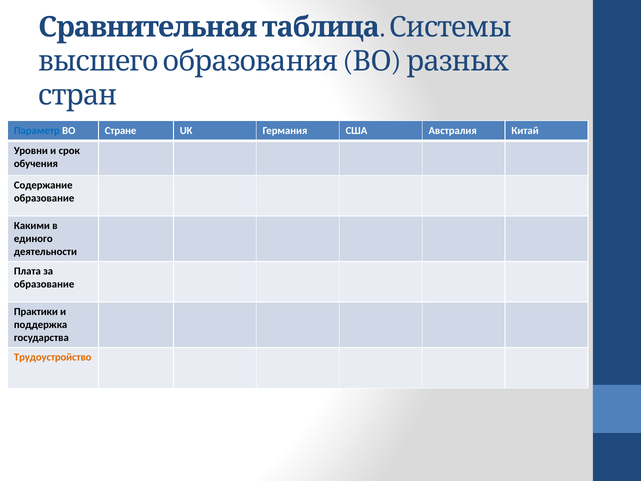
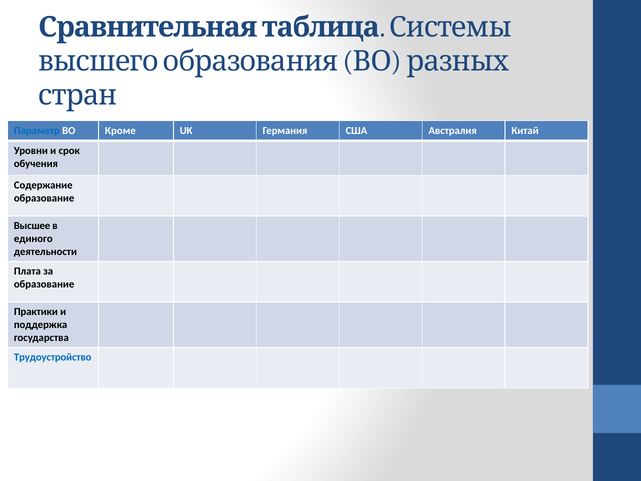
Стране: Стране -> Кроме (120, 130)
Какими: Какими -> Высшее (32, 226)
Трудоустройство colour: orange -> blue (53, 357)
